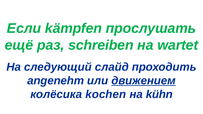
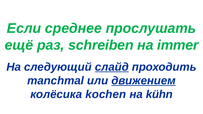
kämpfen: kämpfen -> среднее (73, 28)
wartet: wartet -> immer (178, 45)
слайд underline: none -> present (112, 67)
angenehm: angenehm -> manchmal (56, 81)
